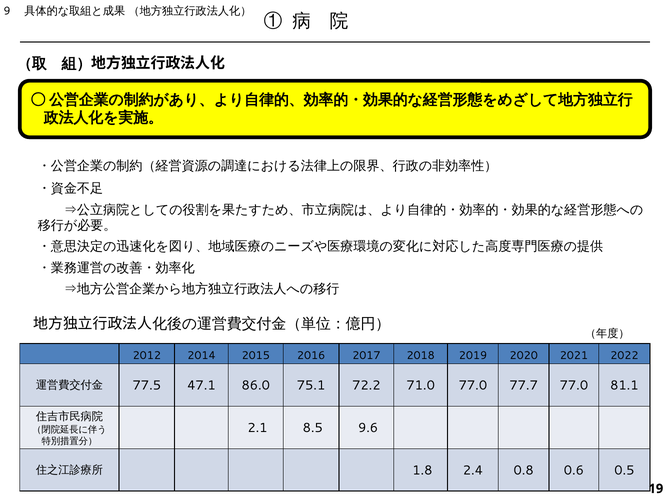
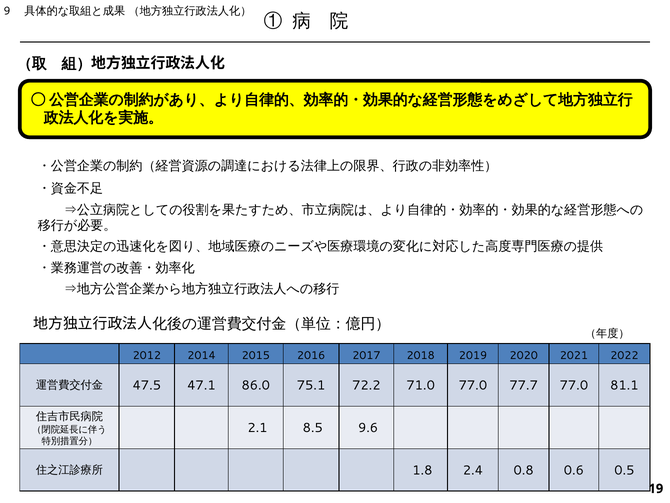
77.5: 77.5 -> 47.5 (147, 385)
